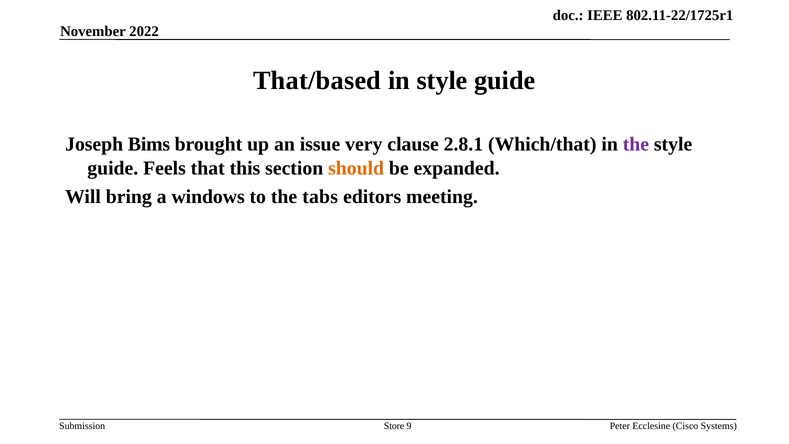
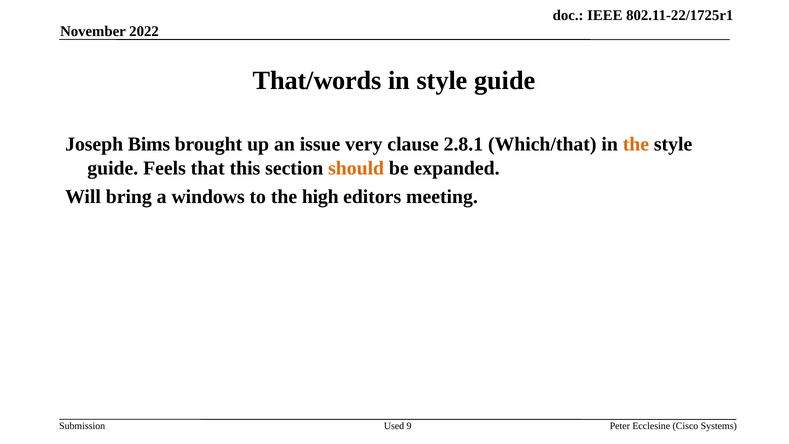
That/based: That/based -> That/words (317, 81)
the colour: purple -> orange (636, 144)
tabs: tabs -> high (320, 197)
Store: Store -> Used (394, 426)
